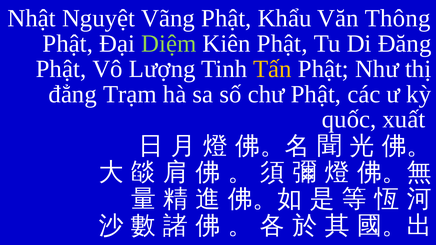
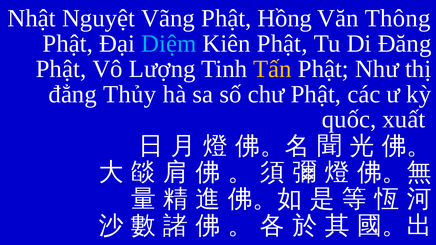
Khẩu: Khẩu -> Hồng (285, 18)
Diệm colour: light green -> light blue (169, 44)
Trạm: Trạm -> Thủy (130, 94)
